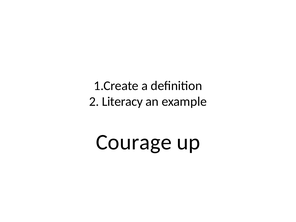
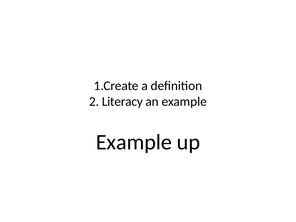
Courage: Courage -> Example (134, 142)
